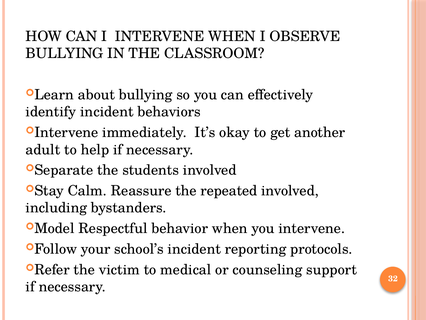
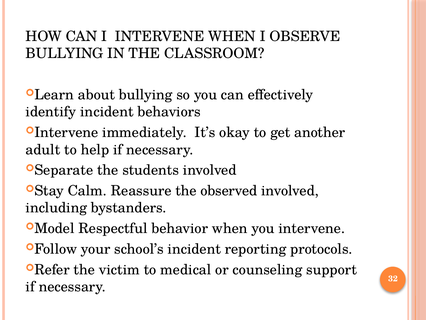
repeated: repeated -> observed (229, 191)
